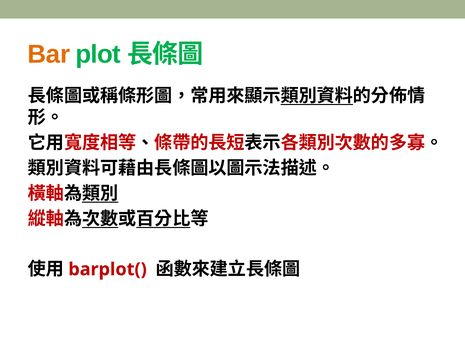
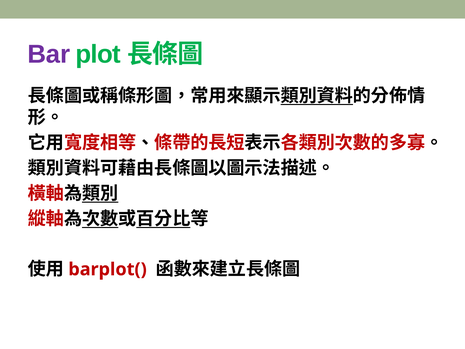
Bar colour: orange -> purple (49, 54)
